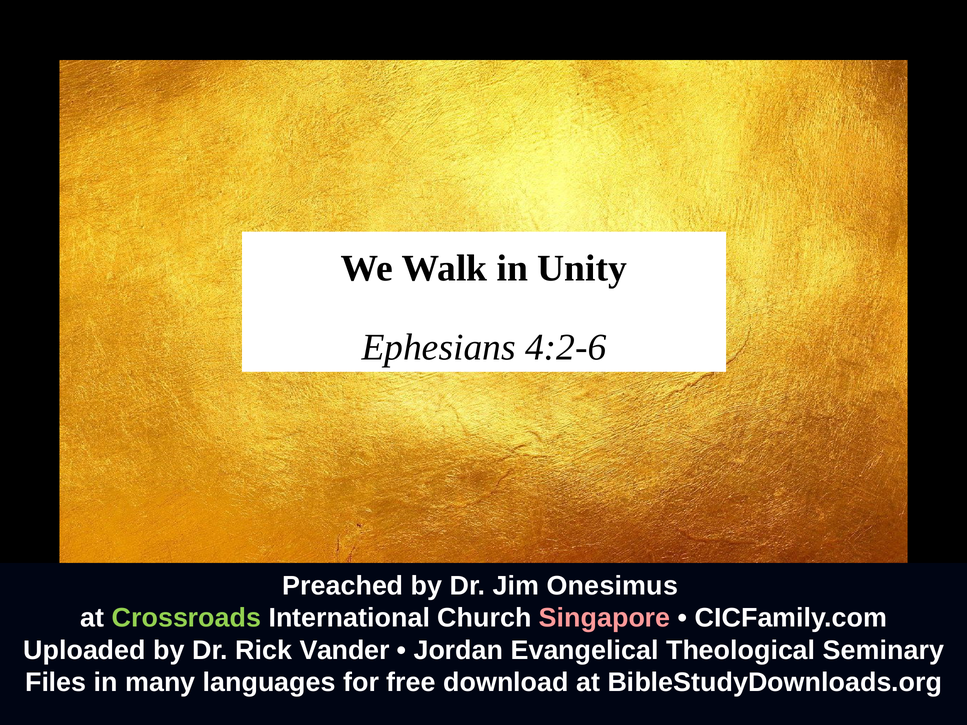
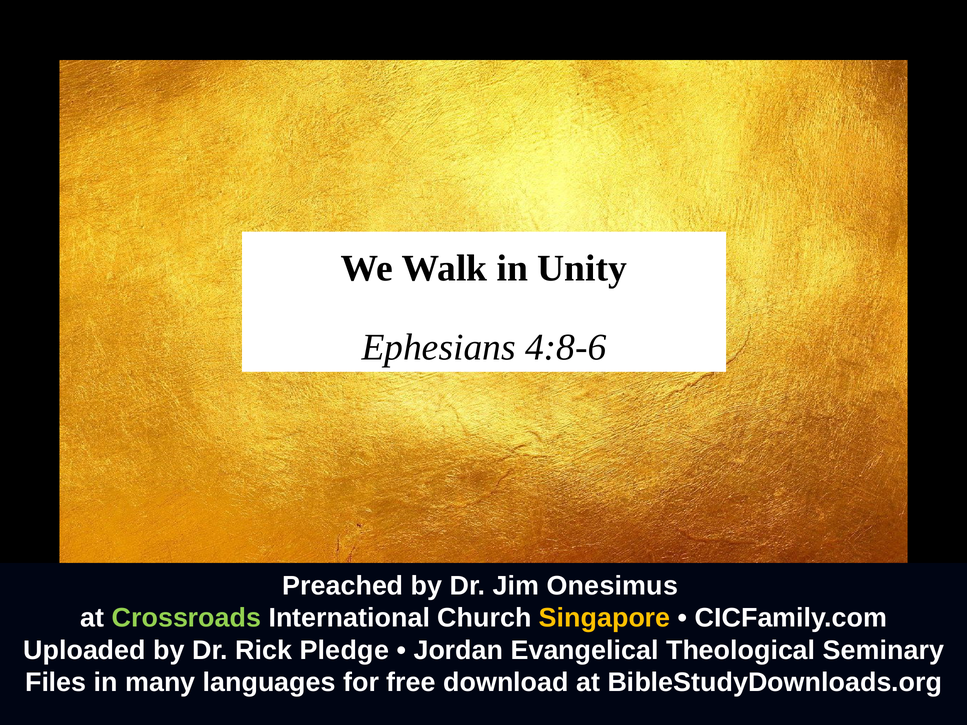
4:2-6: 4:2-6 -> 4:8-6 (566, 347)
Singapore colour: pink -> yellow (605, 618)
Vander: Vander -> Pledge (344, 650)
